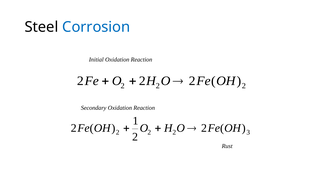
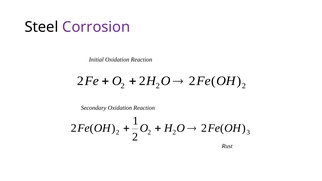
Corrosion colour: blue -> purple (96, 27)
